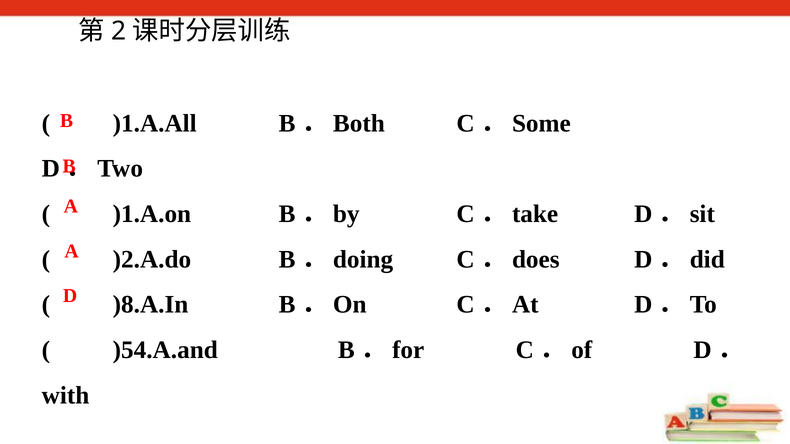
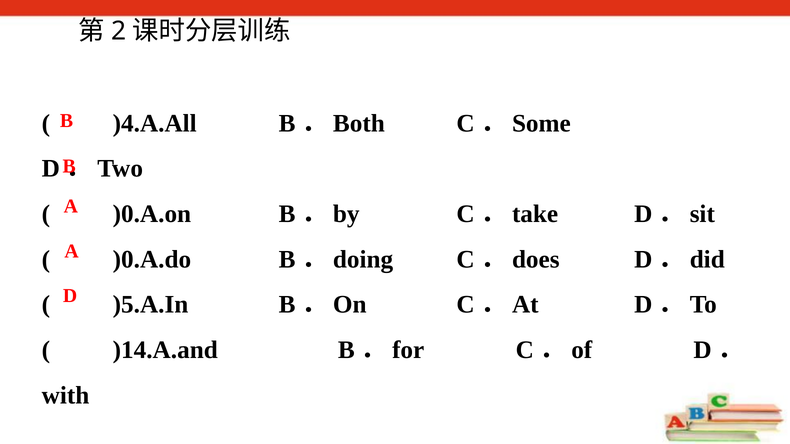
)1.A.All: )1.A.All -> )4.A.All (155, 123)
)1.A.on: )1.A.on -> )0.A.on (152, 214)
)2.A.do: )2.A.do -> )0.A.do (152, 260)
)8.A.In: )8.A.In -> )5.A.In (151, 305)
)54.A.and: )54.A.and -> )14.A.and (165, 350)
